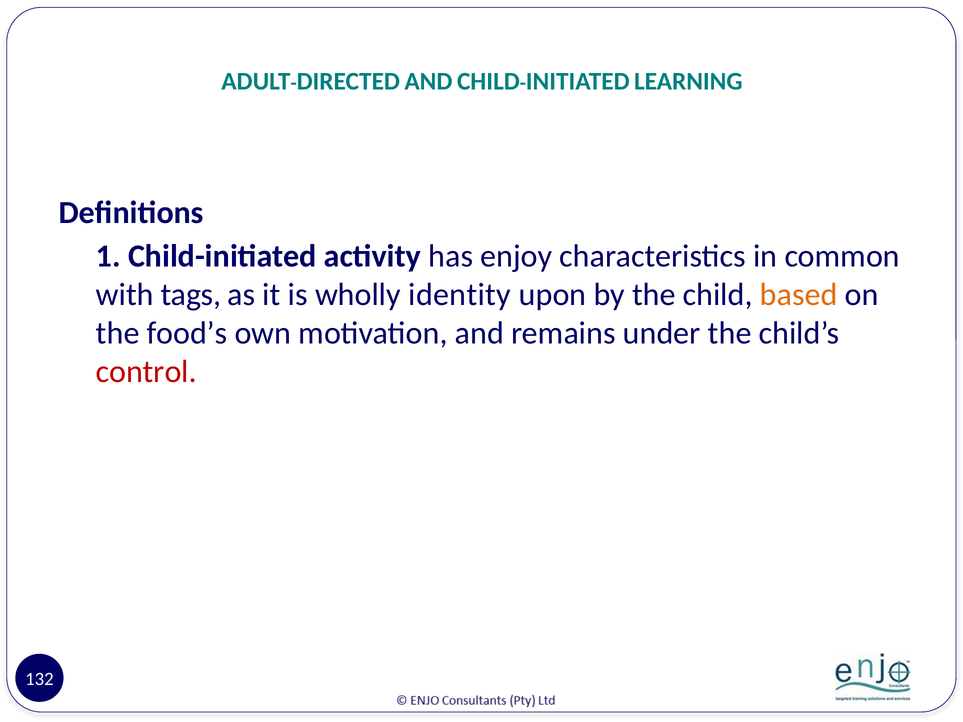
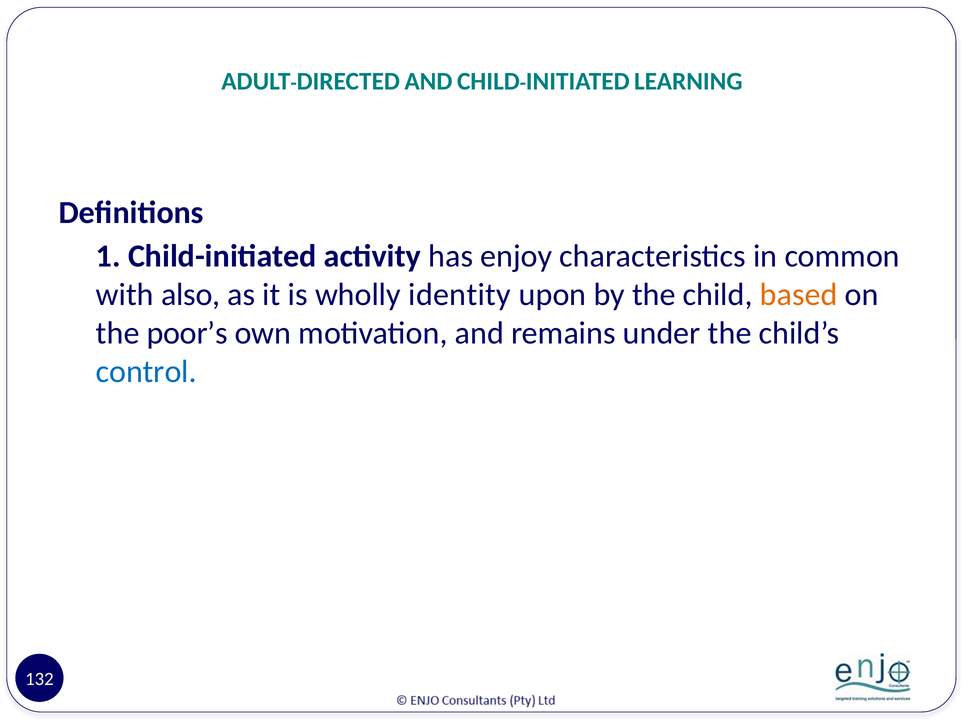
tags: tags -> also (191, 295)
food’s: food’s -> poor’s (187, 333)
control colour: red -> blue (146, 372)
